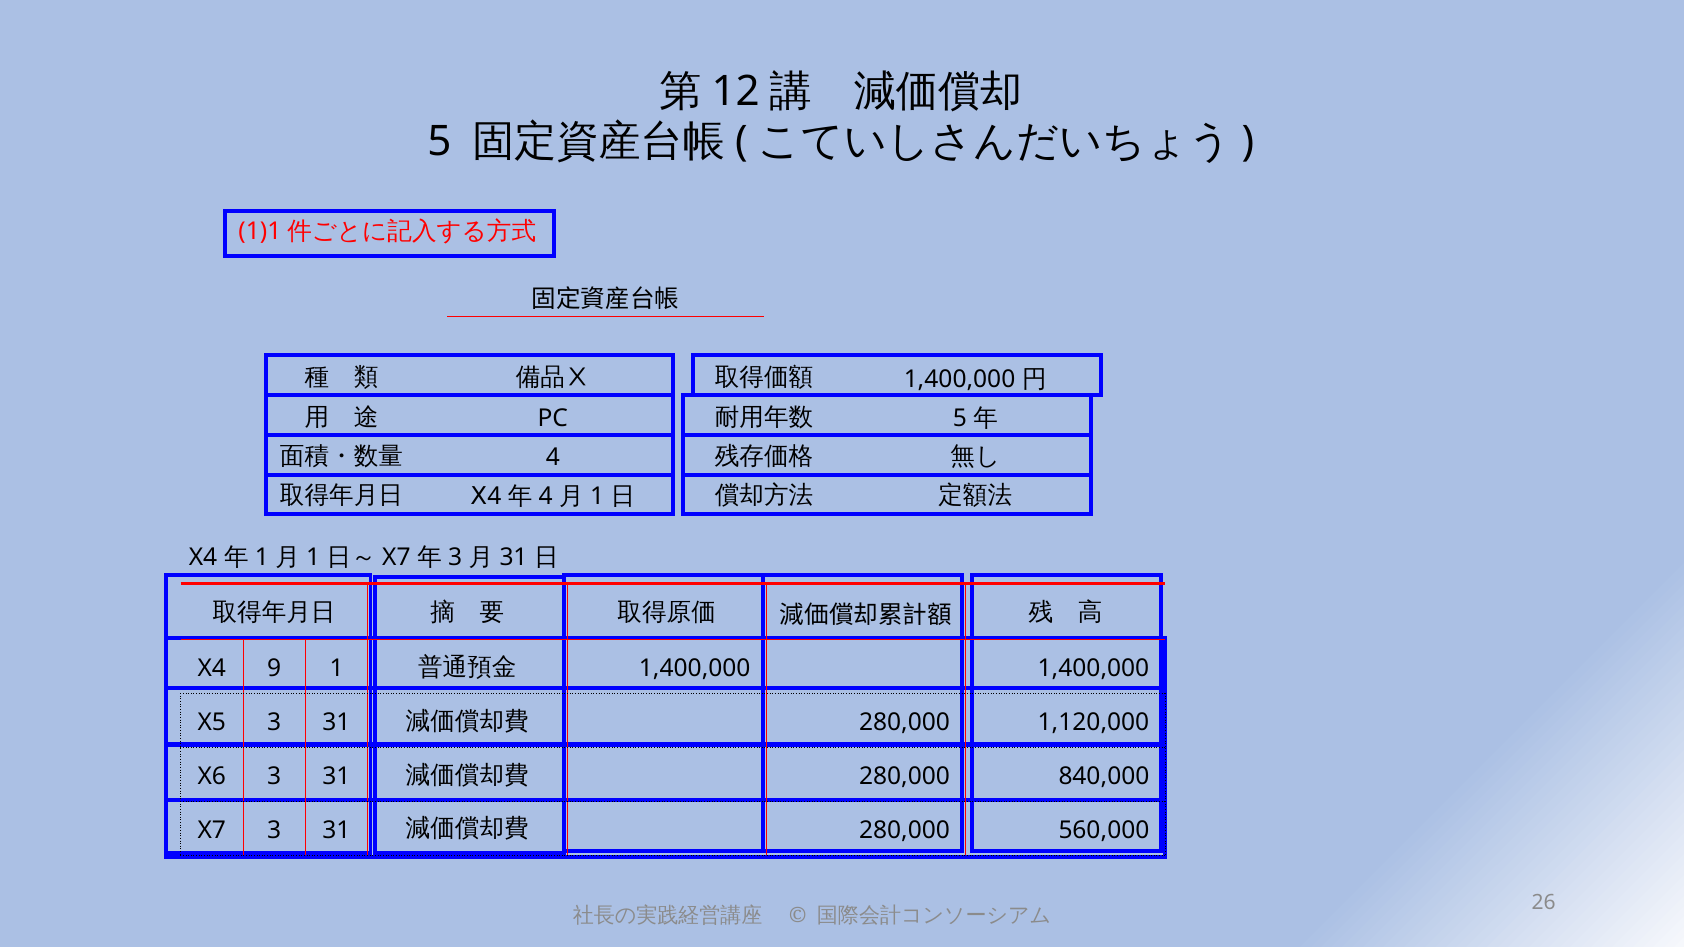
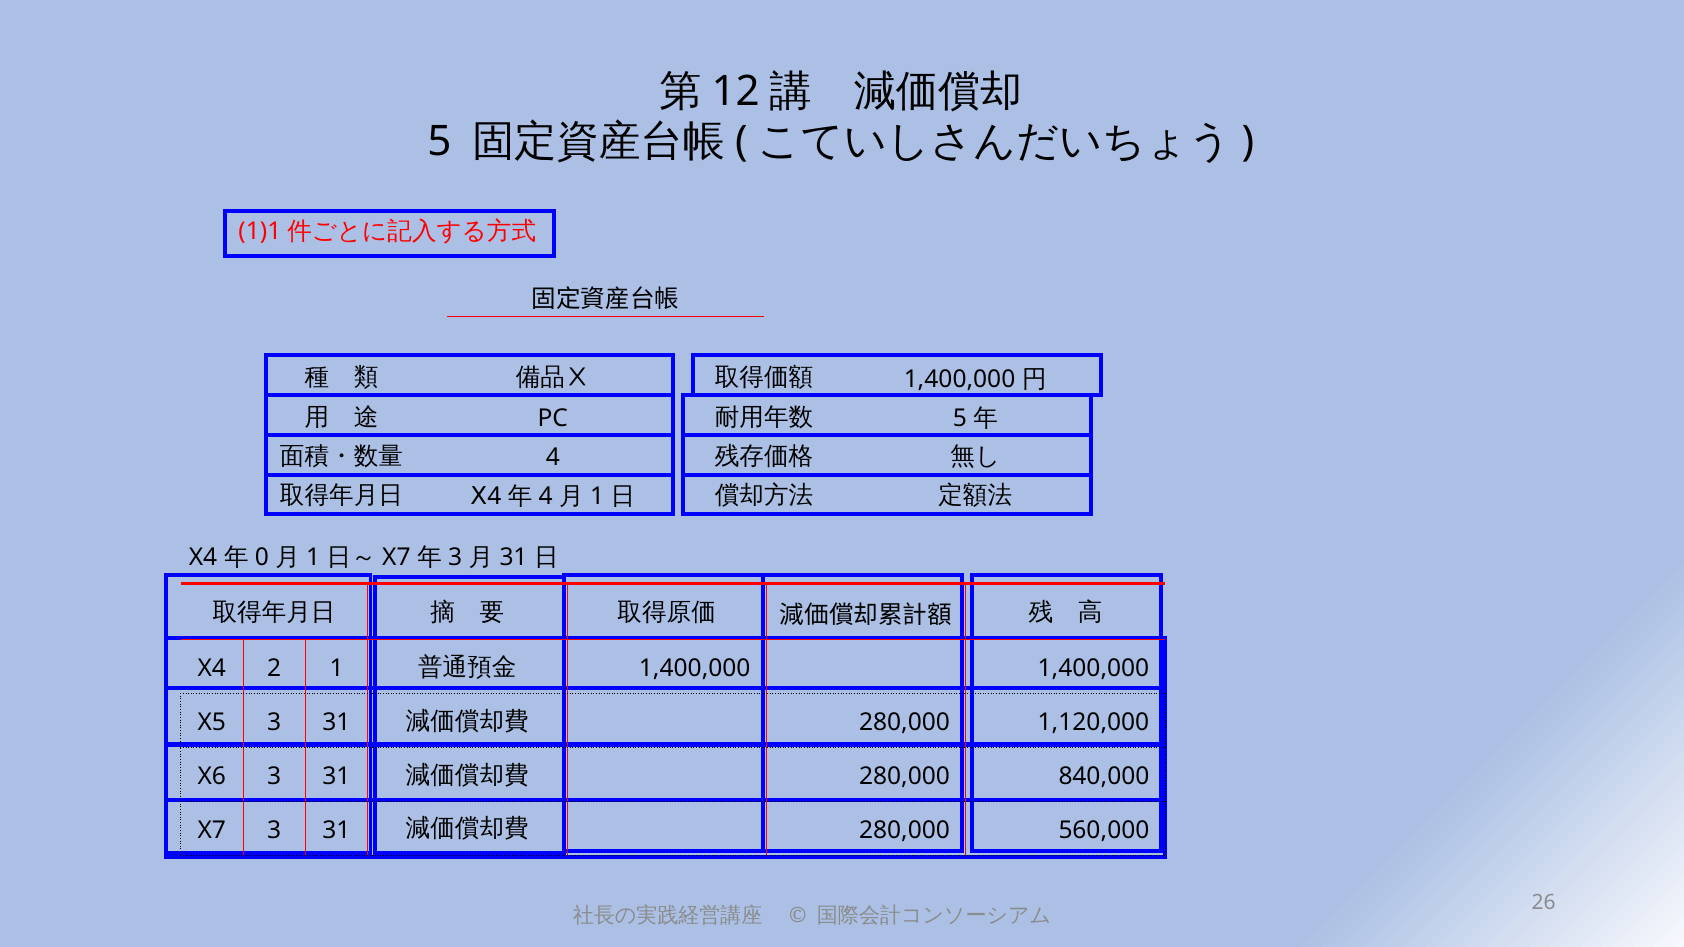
1: 1 -> 0 (262, 558)
9: 9 -> 2 (274, 669)
